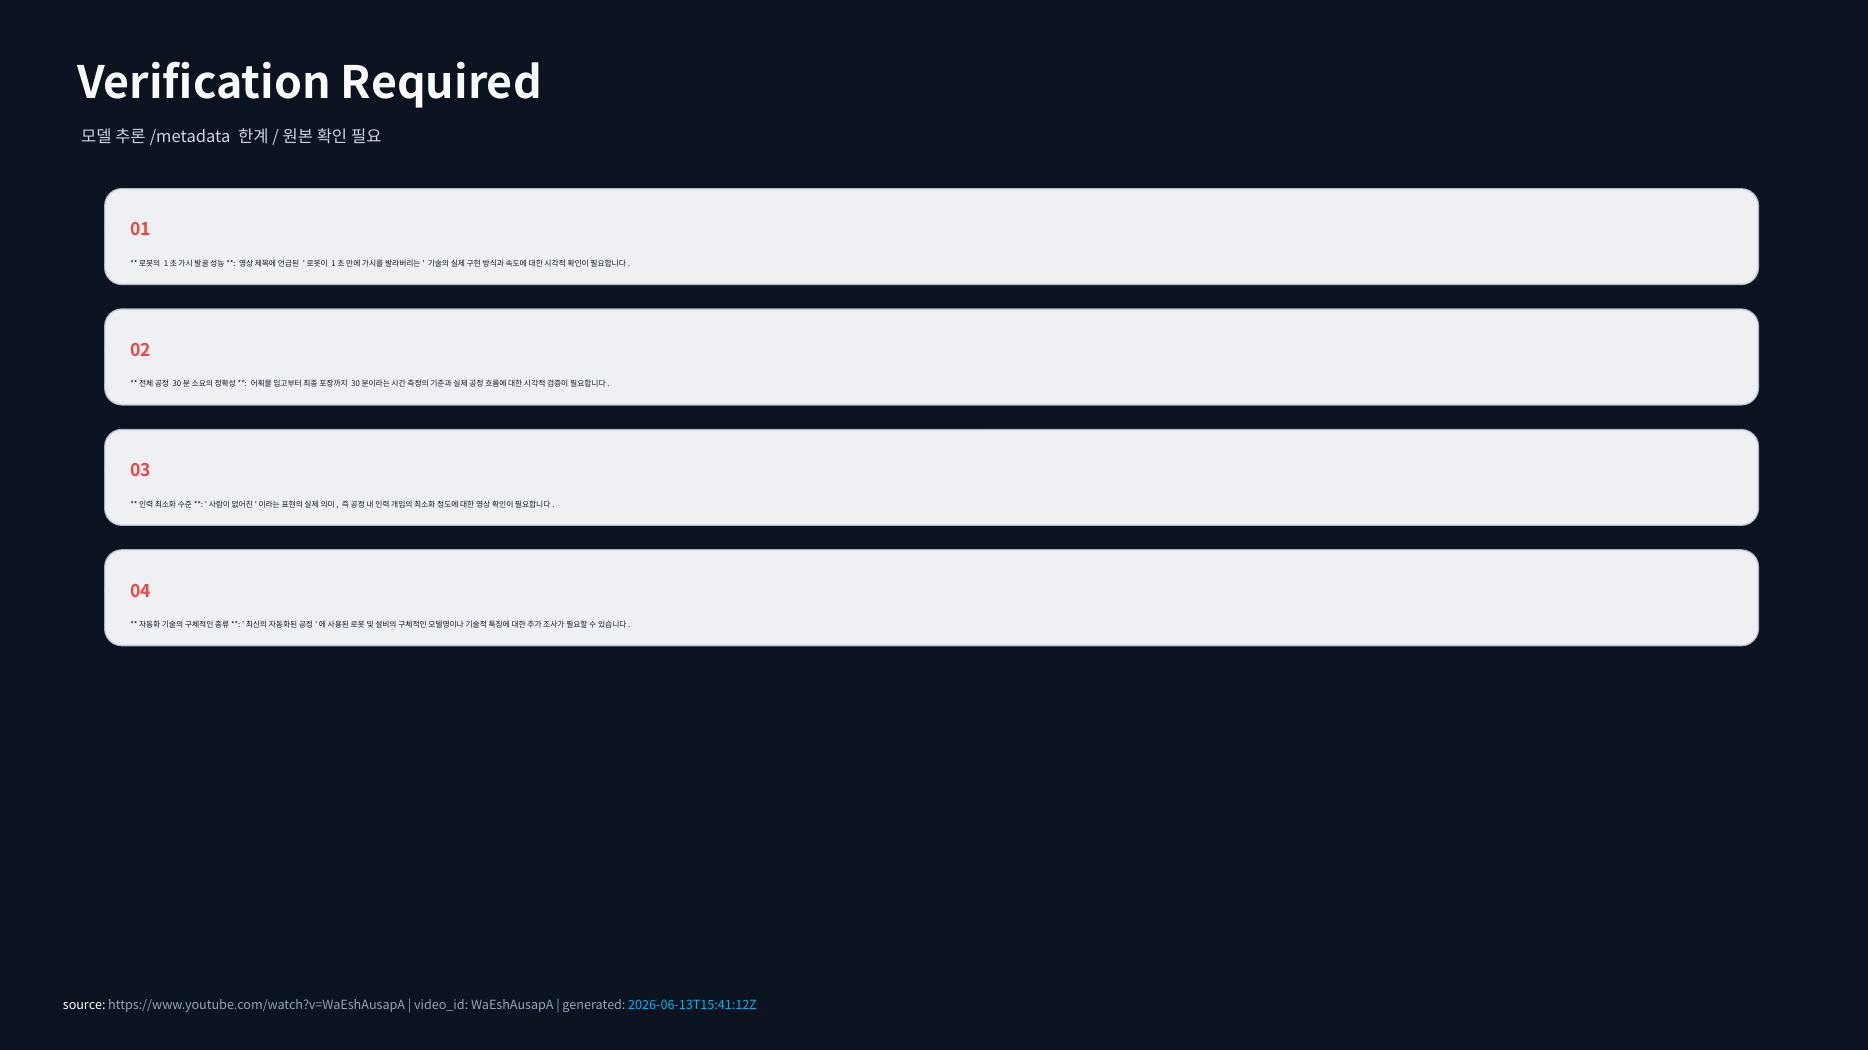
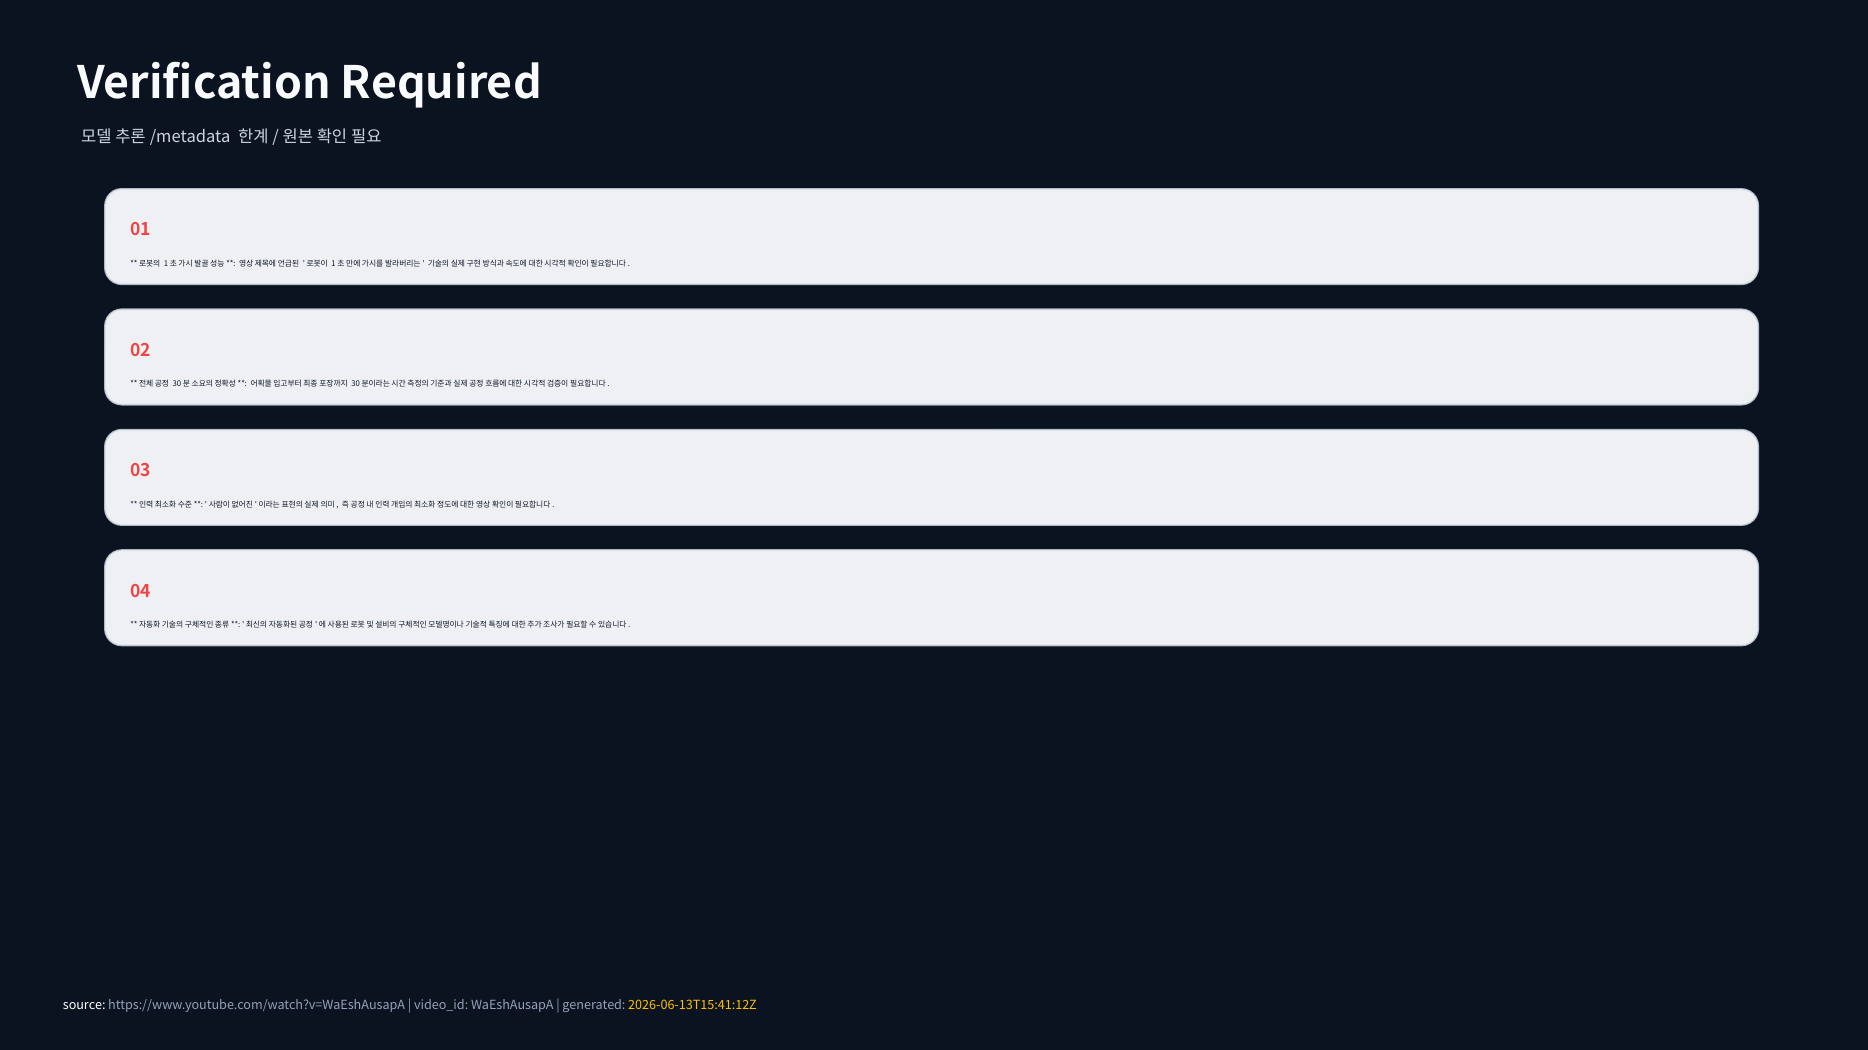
2026-06-13T15:41:12Z colour: light blue -> yellow (693, 1006)
